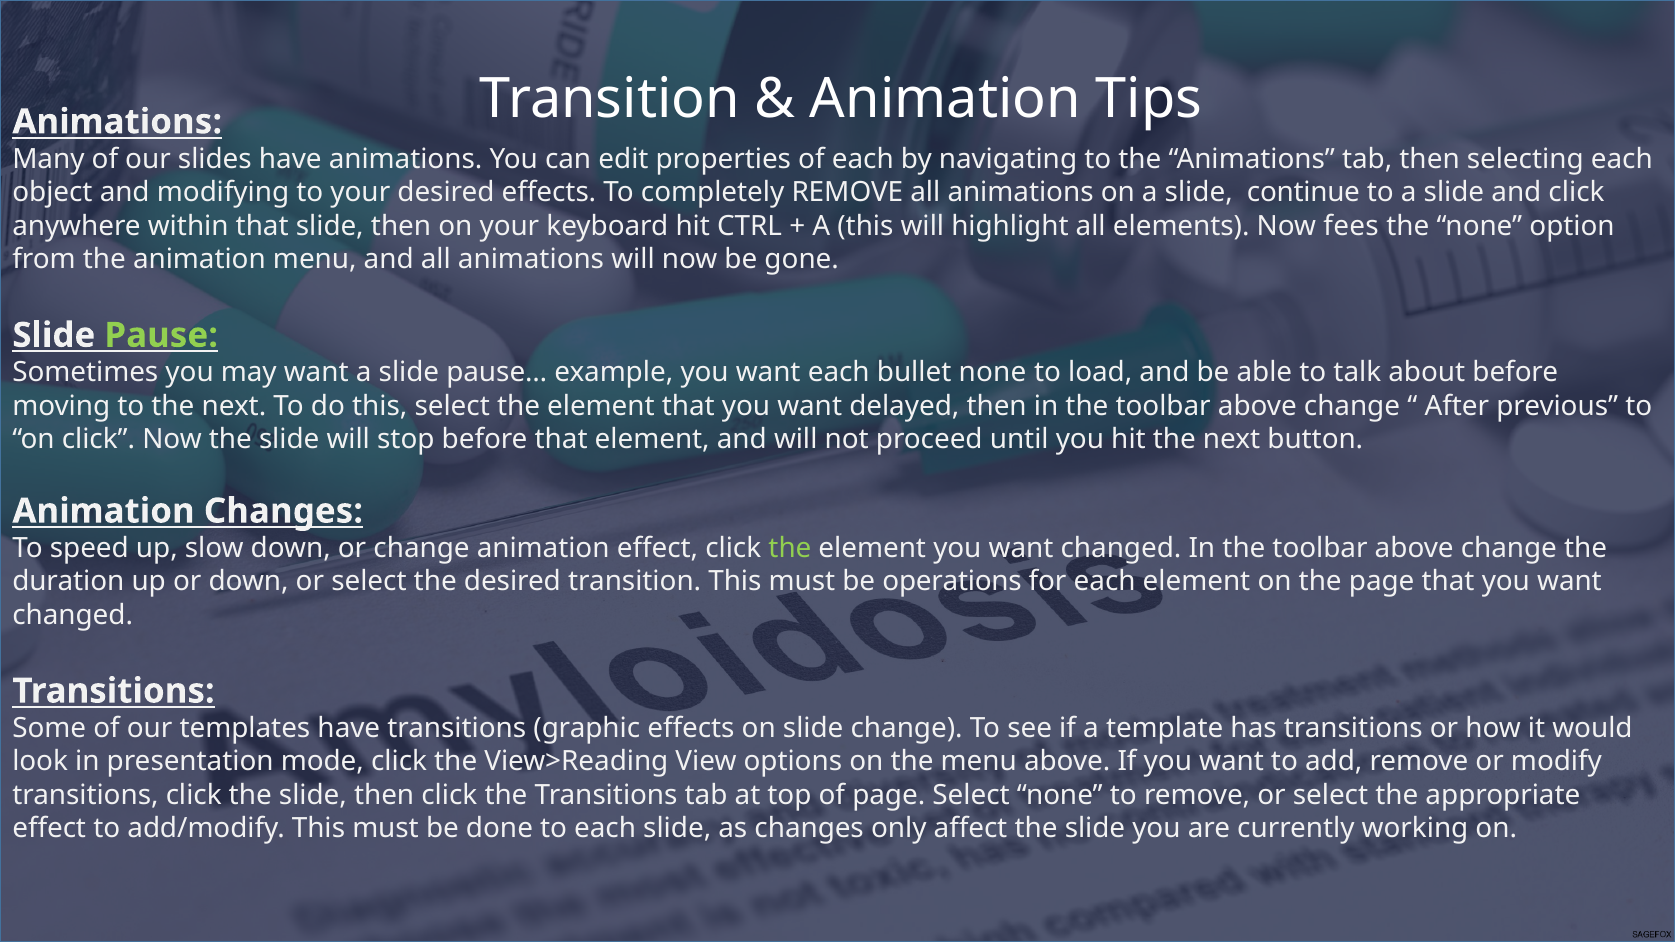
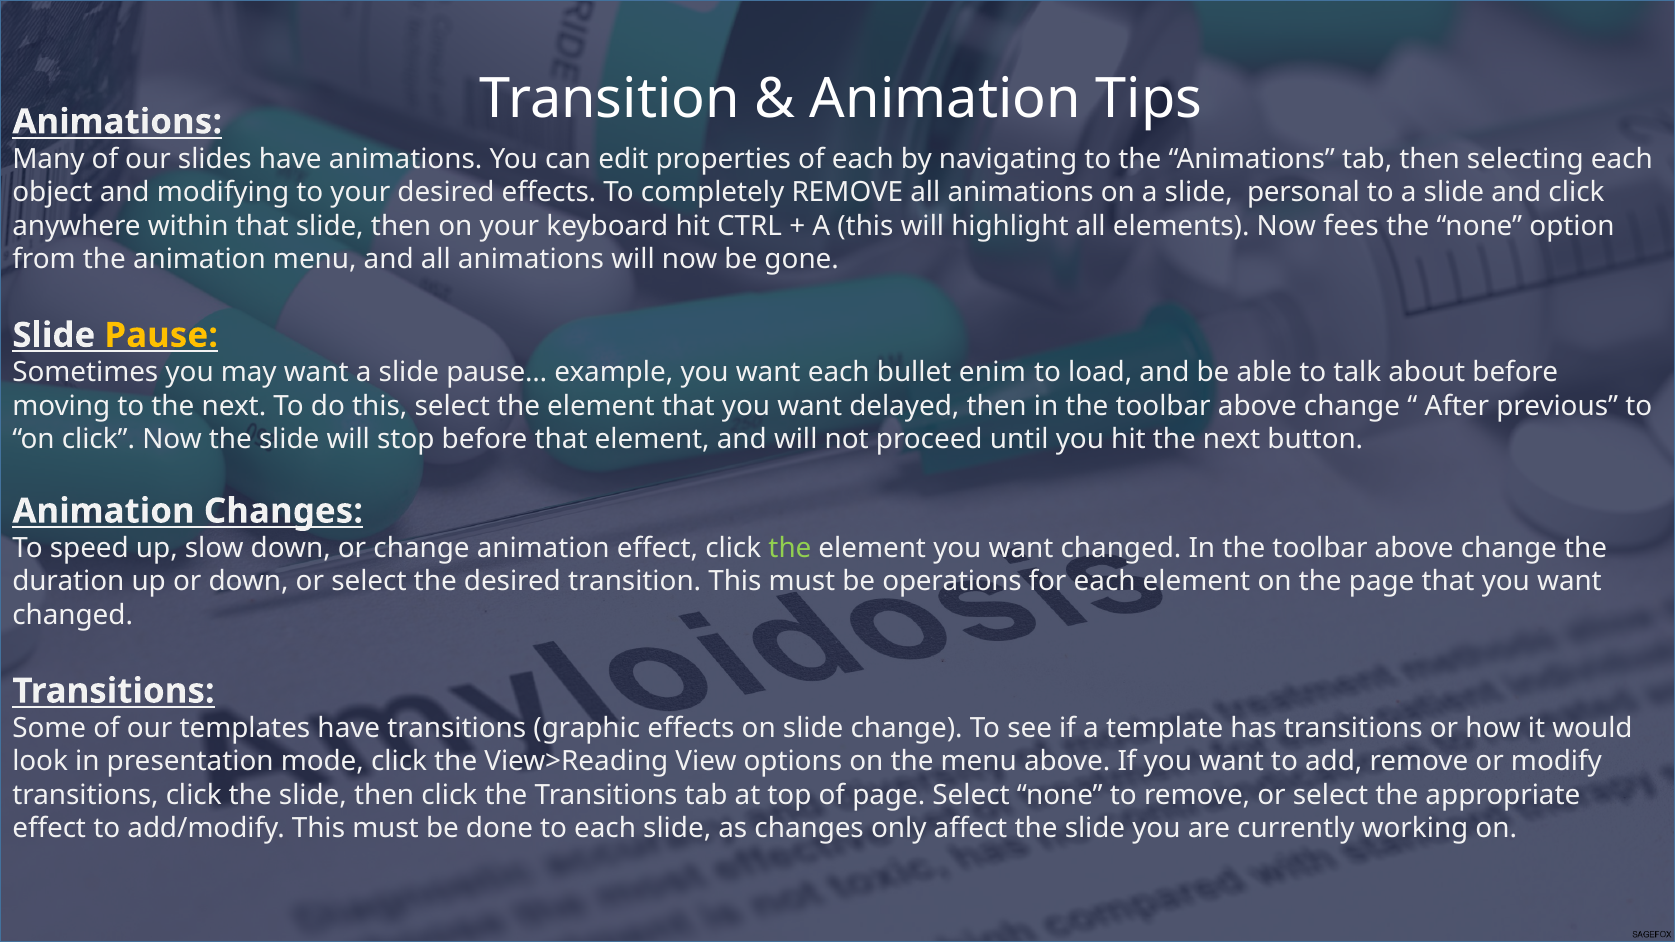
continue: continue -> personal (1303, 192)
Pause colour: light green -> yellow (161, 335)
bullet none: none -> enim (992, 373)
